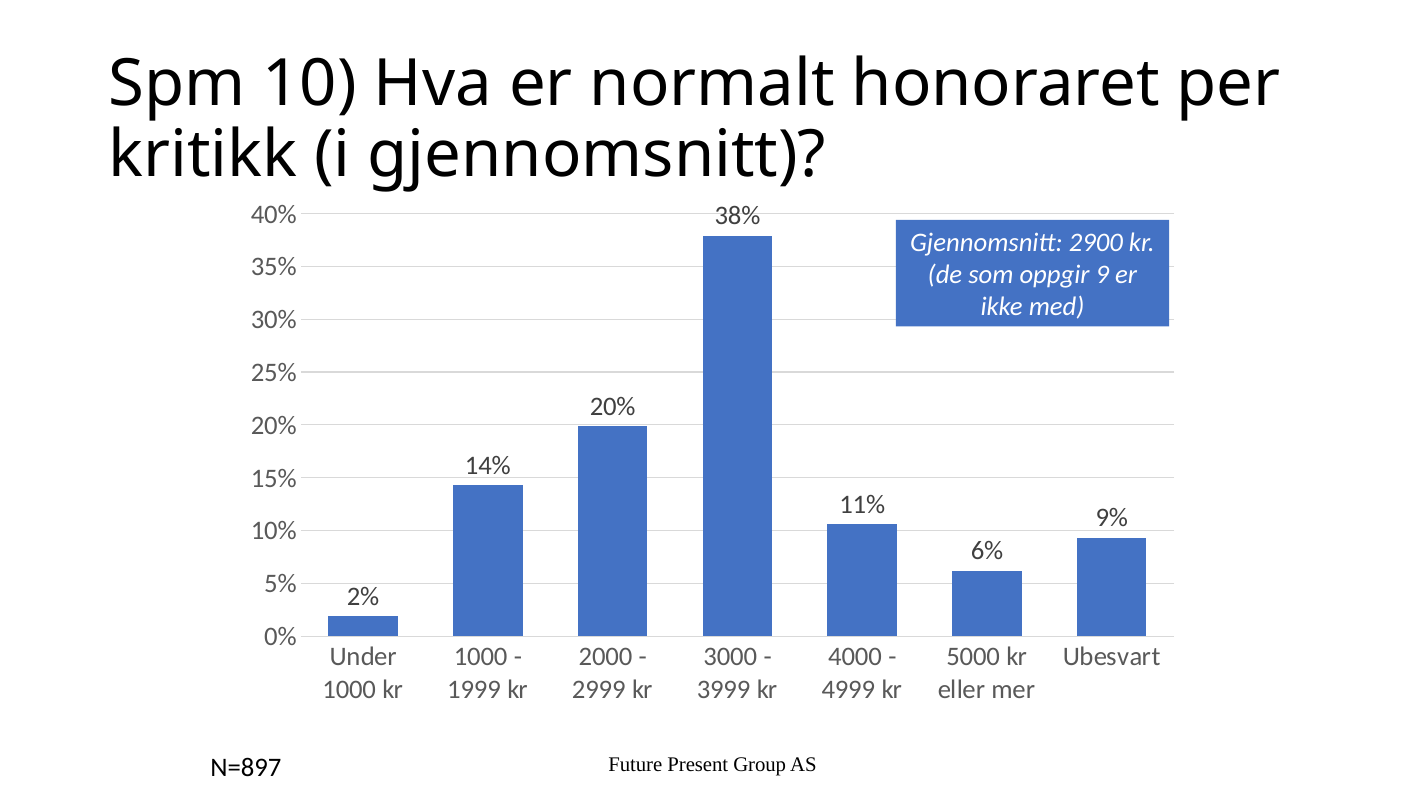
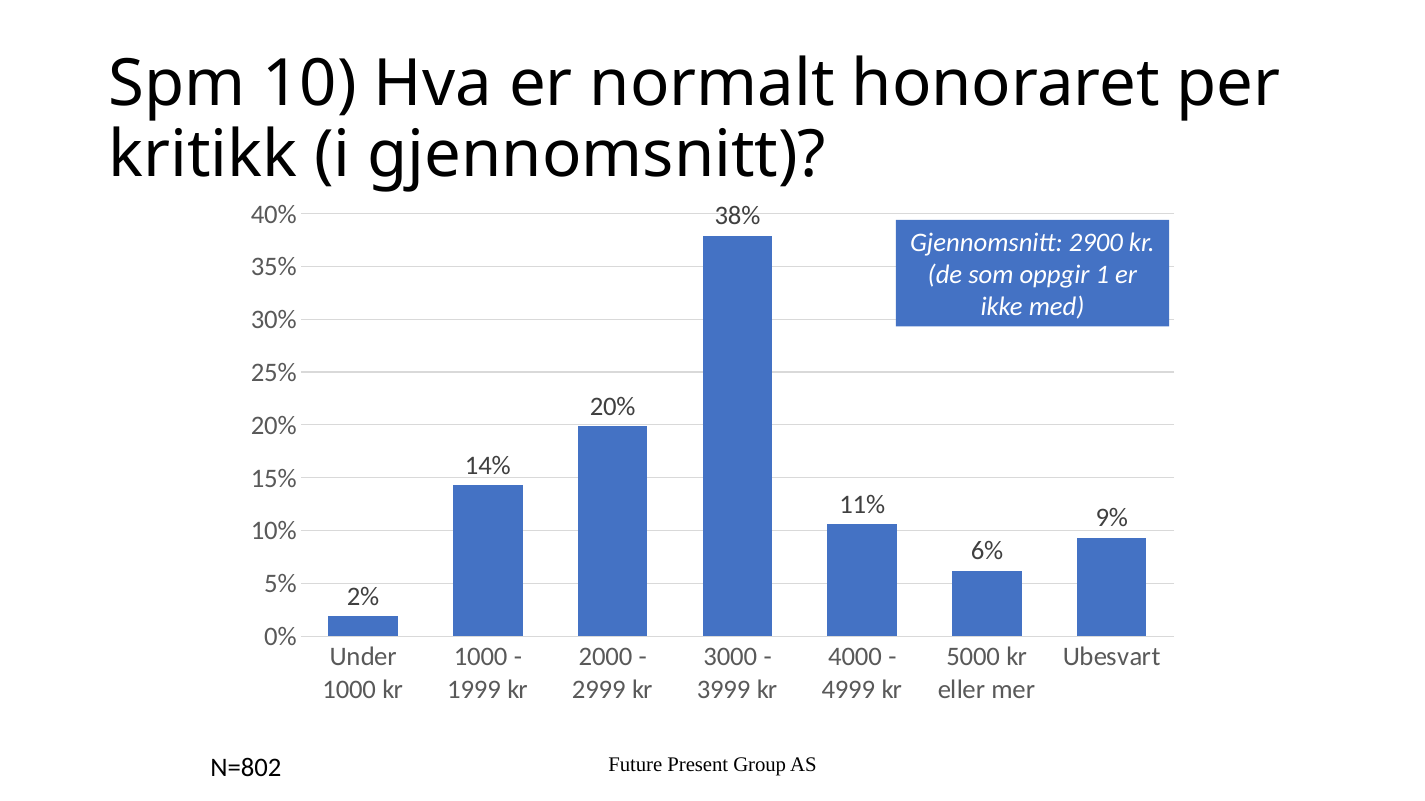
9: 9 -> 1 (1102, 275)
N=897: N=897 -> N=802 (246, 768)
